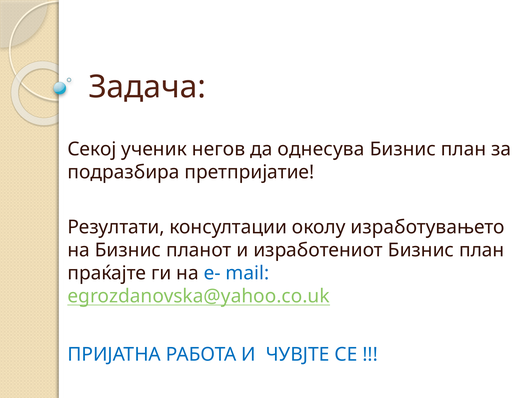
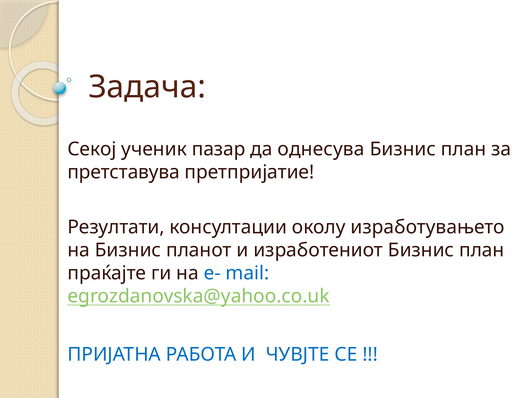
негов: негов -> пазар (219, 149)
подразбира: подразбира -> претставува (124, 172)
